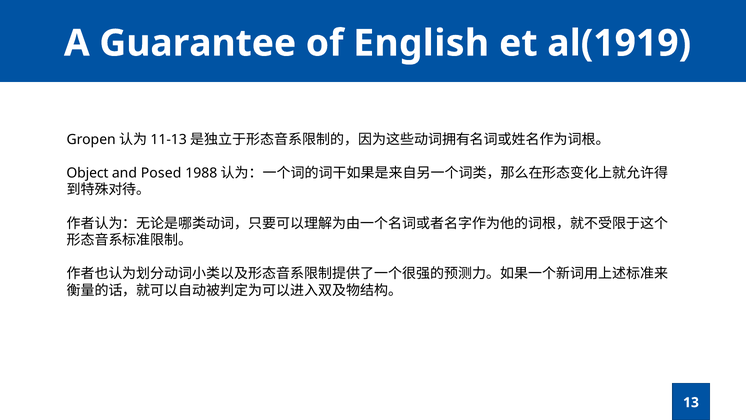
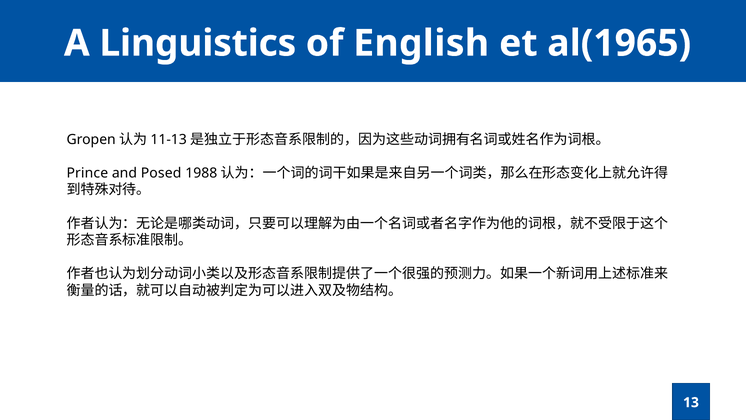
Guarantee: Guarantee -> Linguistics (198, 43)
al(1919: al(1919 -> al(1965 (619, 43)
Object: Object -> Prince (87, 173)
